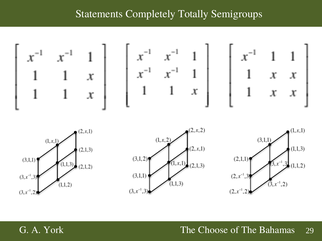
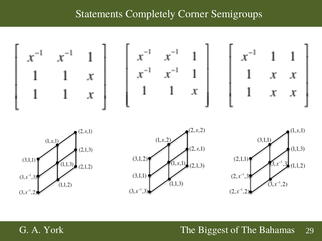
Totally: Totally -> Corner (193, 14)
Choose: Choose -> Biggest (213, 230)
